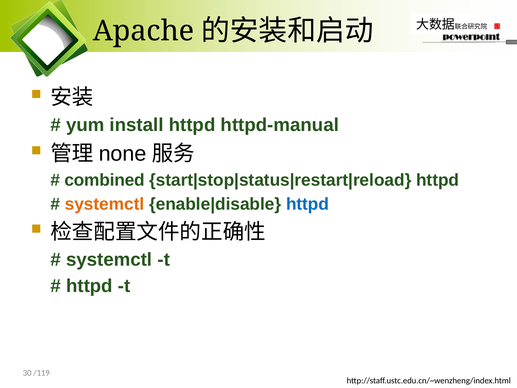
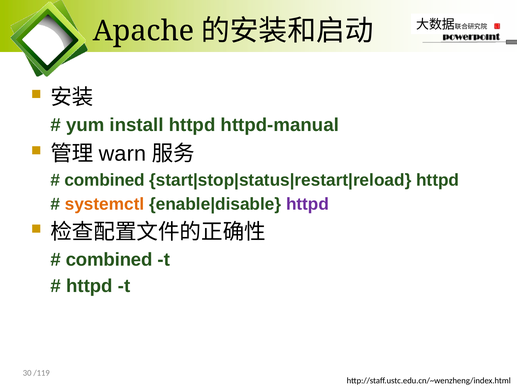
none: none -> warn (122, 153)
httpd colour: blue -> purple (308, 204)
systemctl: systemctl -> combined (109, 260)
